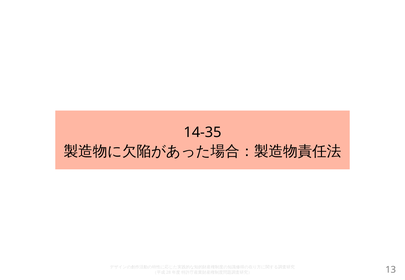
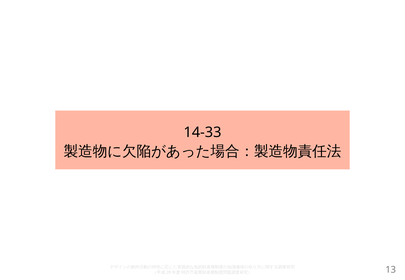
14-35: 14-35 -> 14-33 (202, 132)
